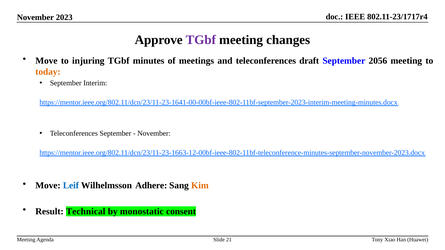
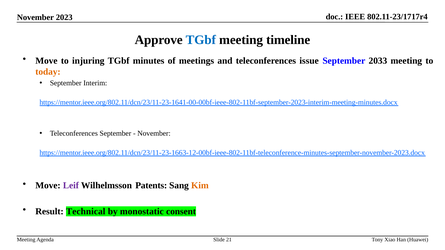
TGbf colour: purple -> blue (201, 40)
changes: changes -> timeline (288, 40)
draft: draft -> issue (309, 61)
2056: 2056 -> 2033 (378, 61)
Leif colour: blue -> purple (71, 186)
Adhere: Adhere -> Patents (151, 186)
